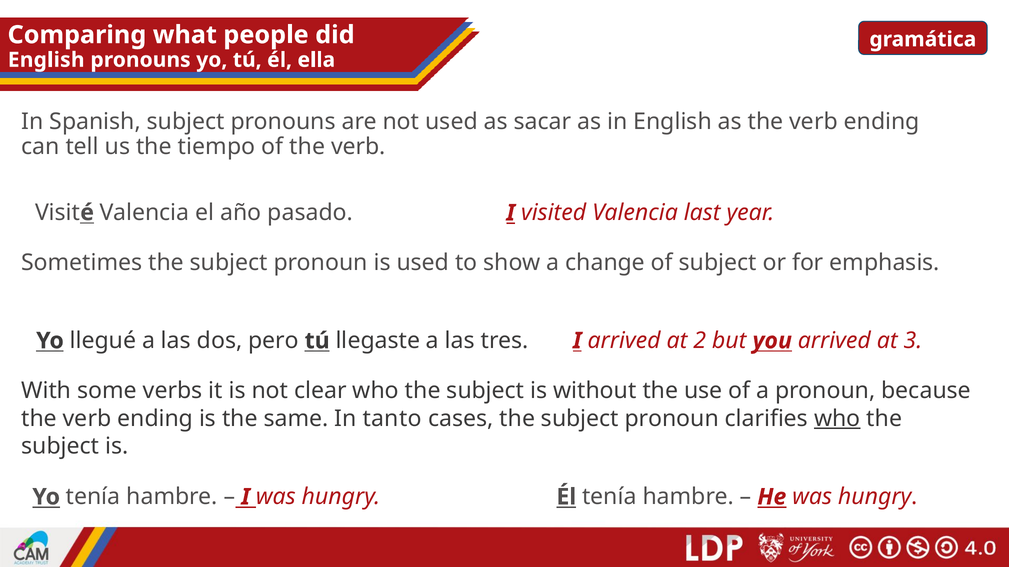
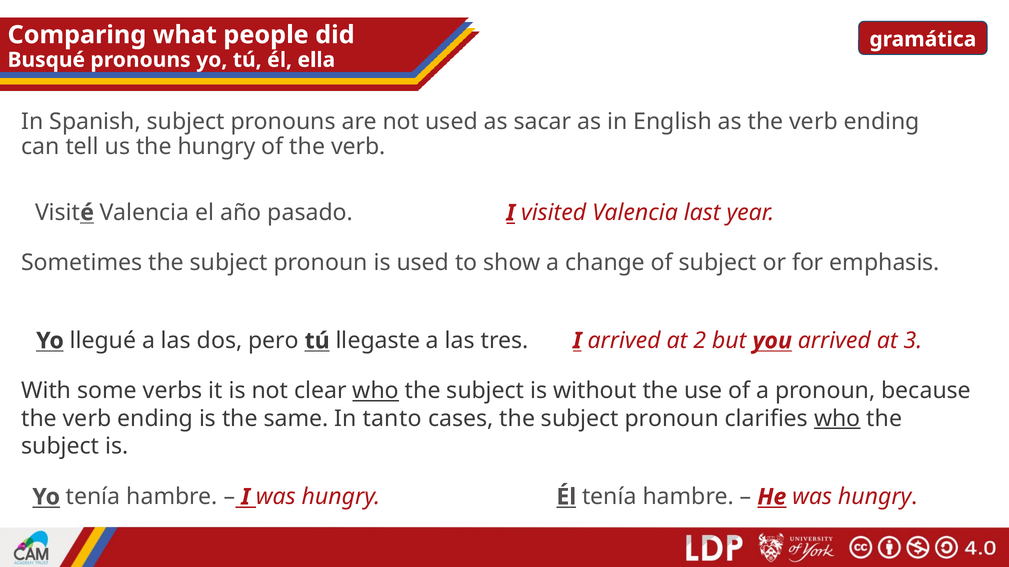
English: English -> Busqué (46, 60)
the tiempo: tiempo -> hungry (217, 147)
who underline: none -> present (376, 391)
